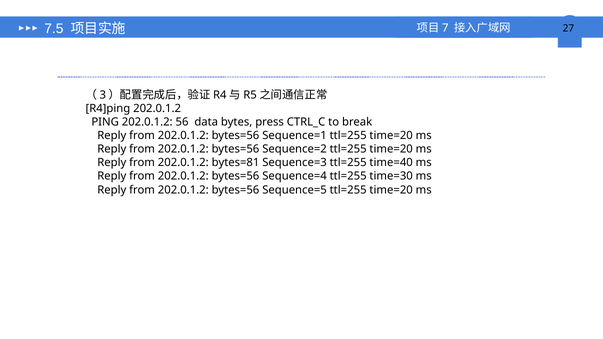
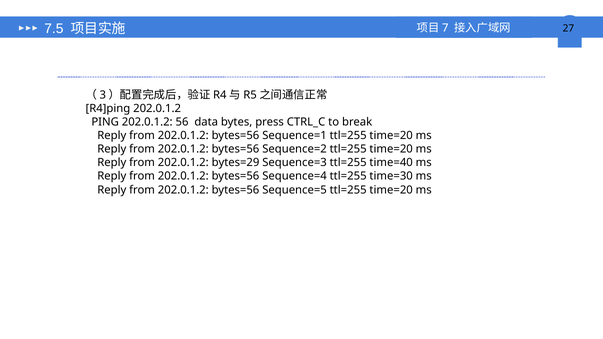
bytes=81: bytes=81 -> bytes=29 (235, 163)
